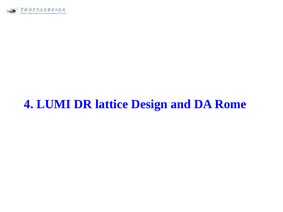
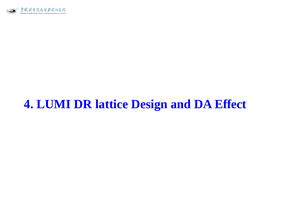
Rome: Rome -> Effect (231, 104)
